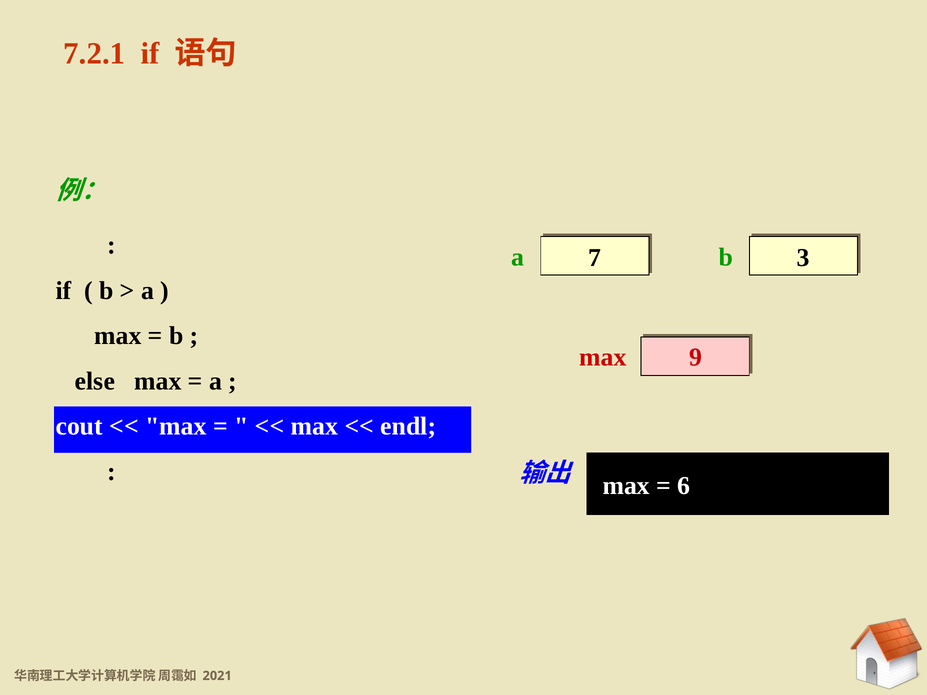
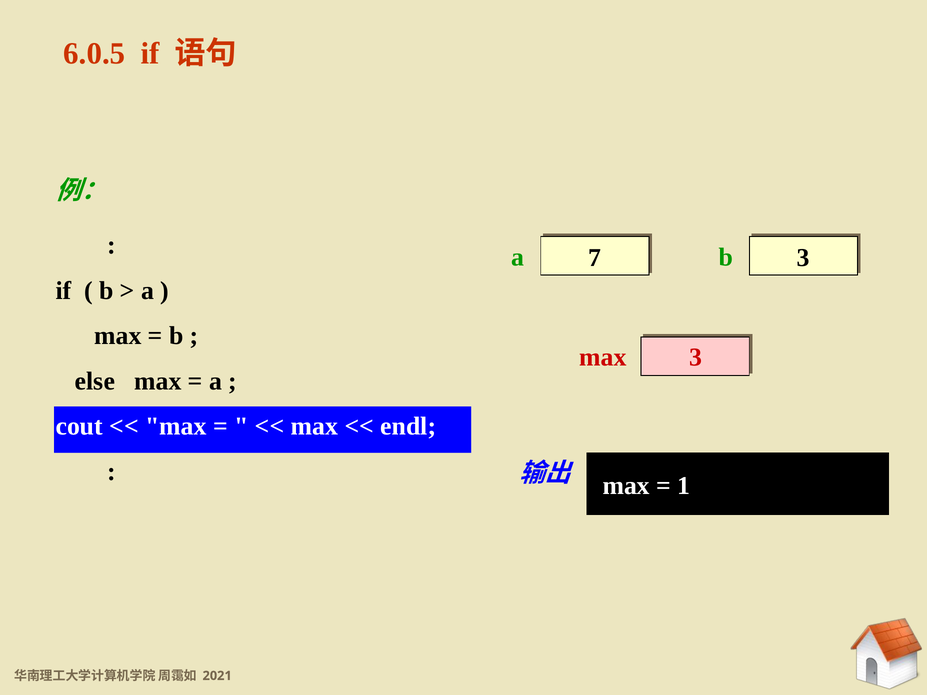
7.2.1: 7.2.1 -> 6.0.5 (94, 53)
max 9: 9 -> 3 (696, 358)
6: 6 -> 1 (684, 486)
